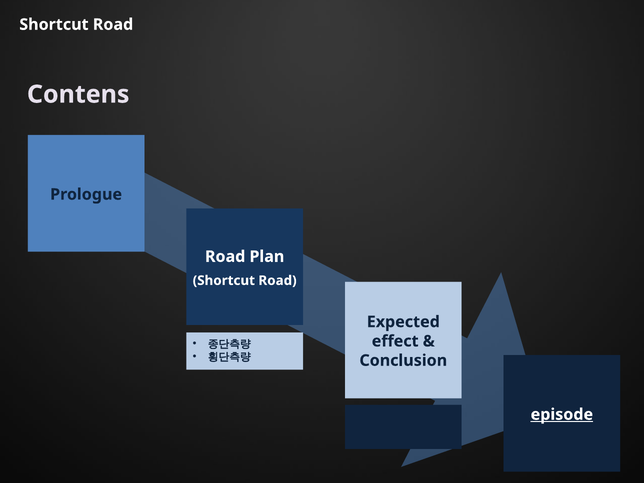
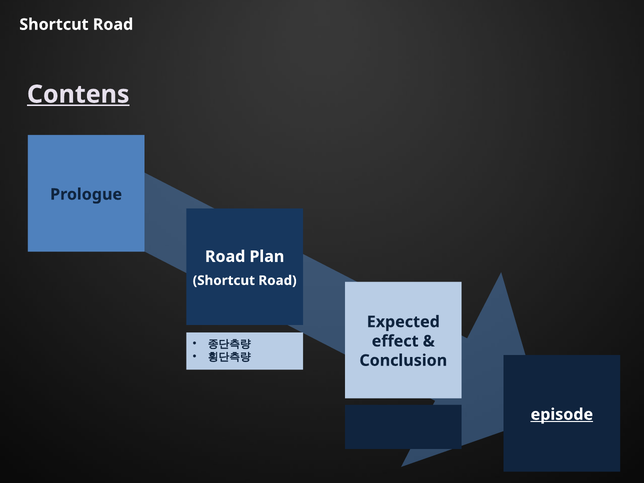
Contens underline: none -> present (78, 94)
